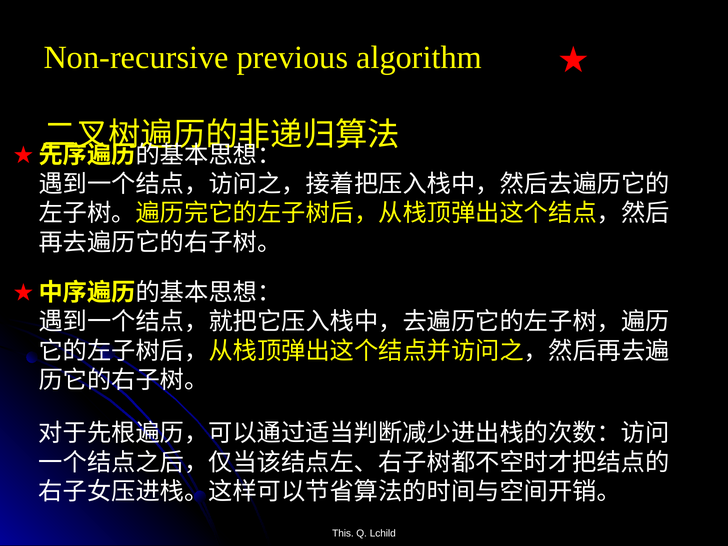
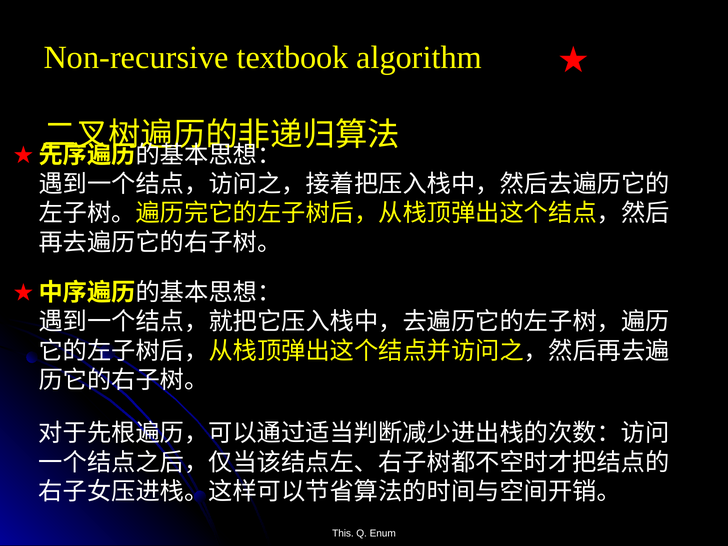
previous: previous -> textbook (293, 58)
Lchild: Lchild -> Enum (383, 533)
